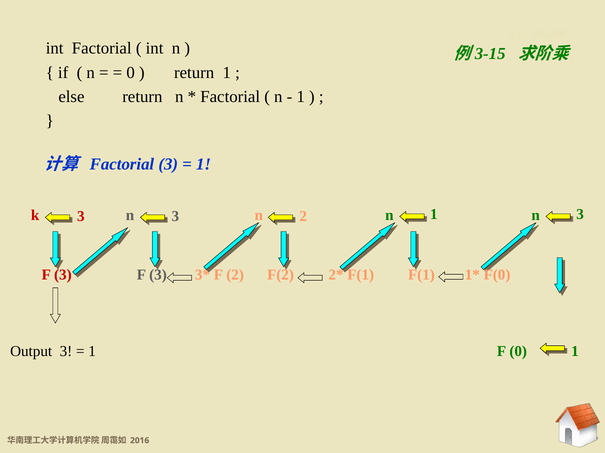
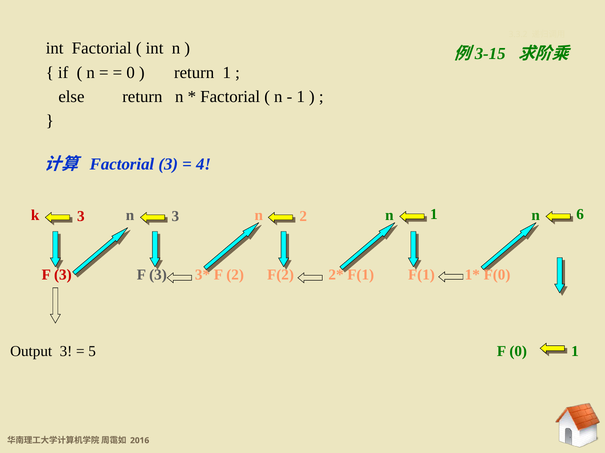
1: 1 -> 4 (204, 164)
3: 3 -> 6 (580, 215)
1: 1 -> 5 (92, 352)
